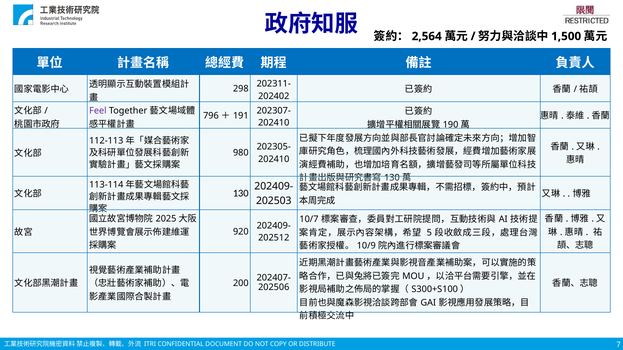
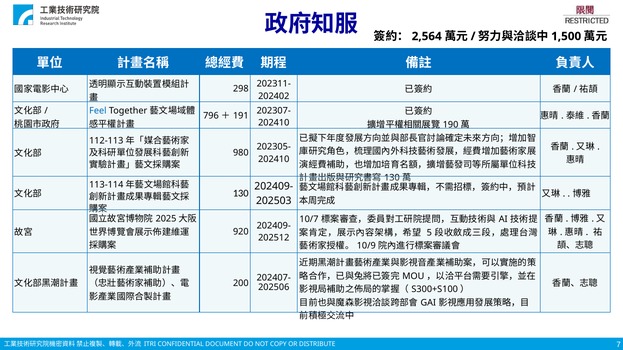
Feel colour: purple -> blue (98, 111)
